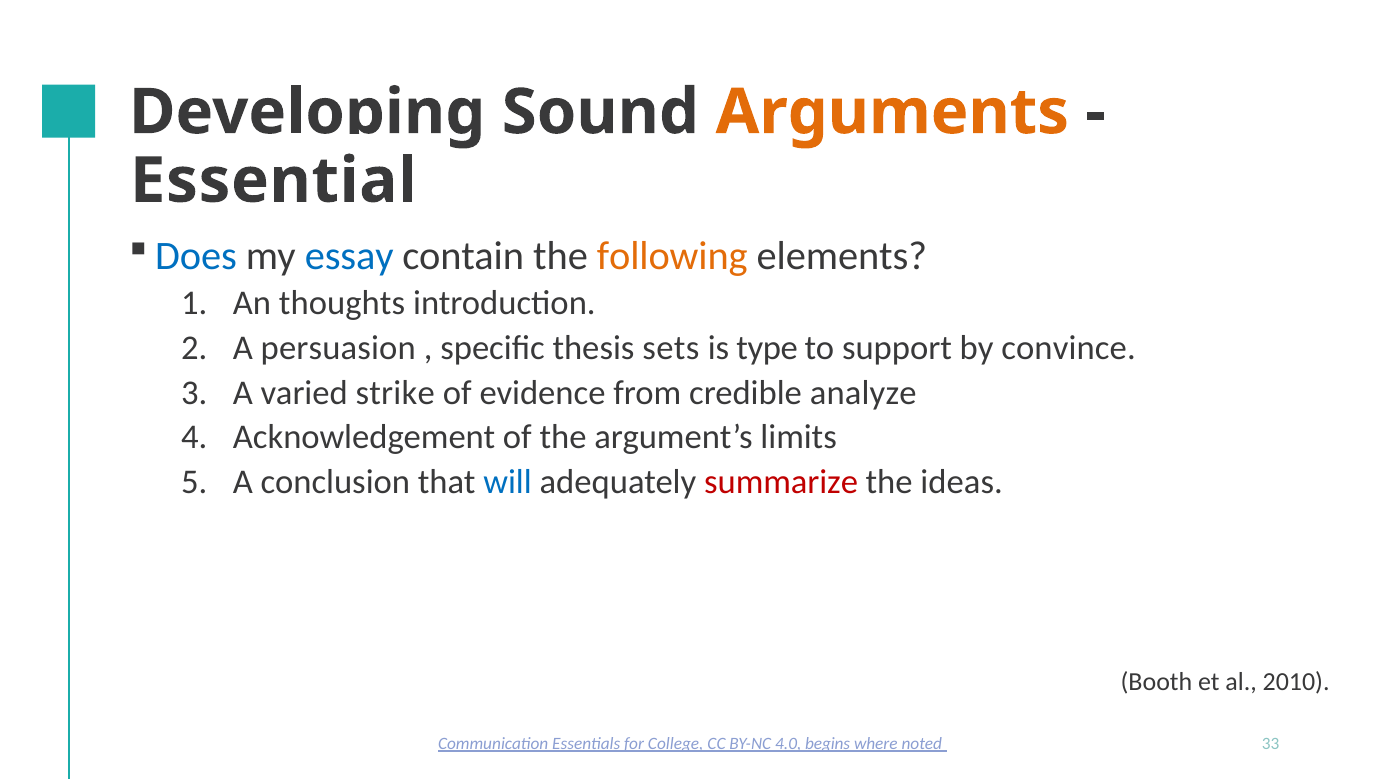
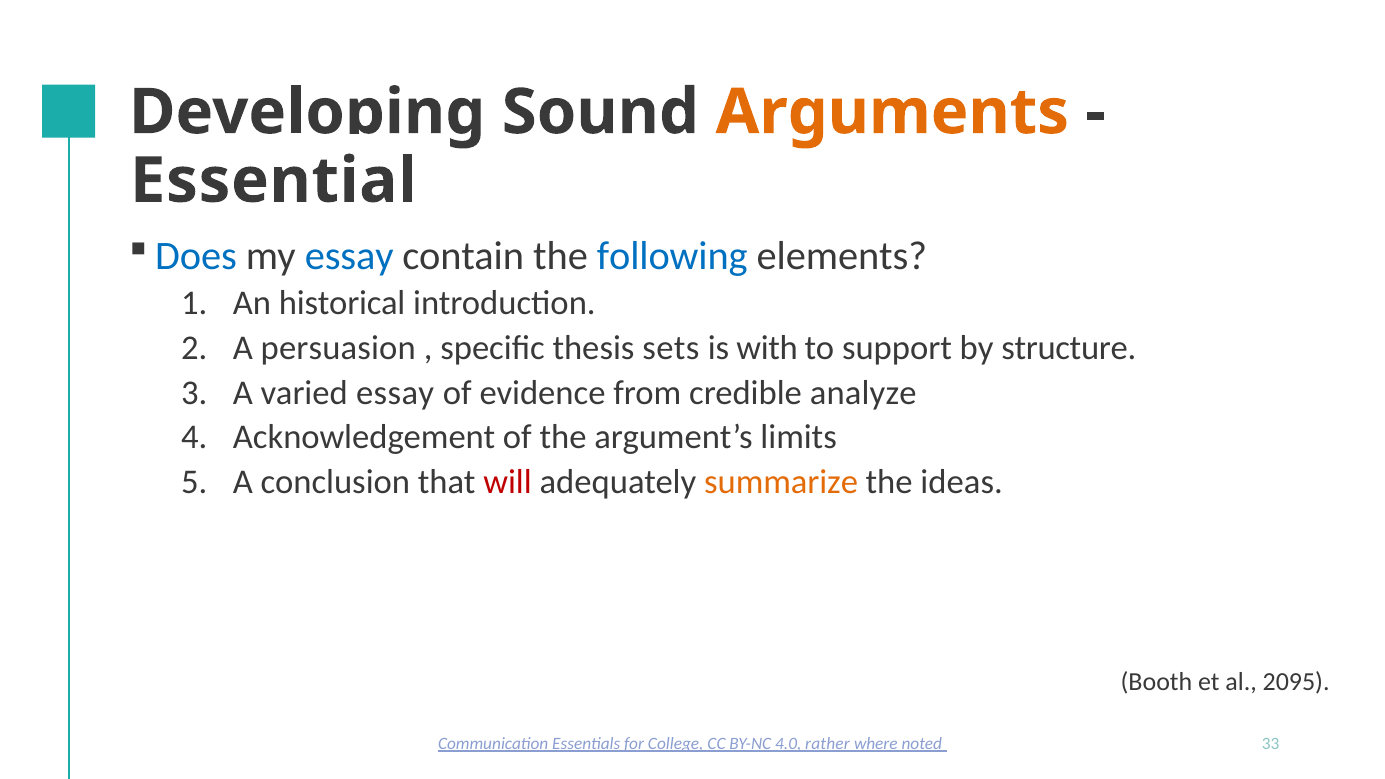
following colour: orange -> blue (672, 256)
thoughts: thoughts -> historical (342, 303)
type: type -> with (767, 348)
convince: convince -> structure (1069, 348)
varied strike: strike -> essay (395, 393)
will colour: blue -> red (508, 482)
summarize colour: red -> orange (781, 482)
2010: 2010 -> 2095 (1296, 682)
begins: begins -> rather (828, 743)
